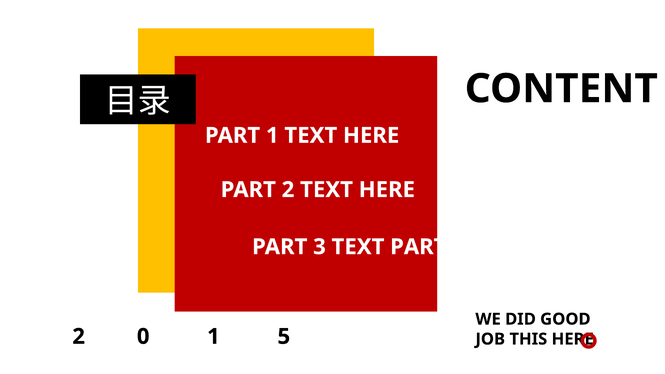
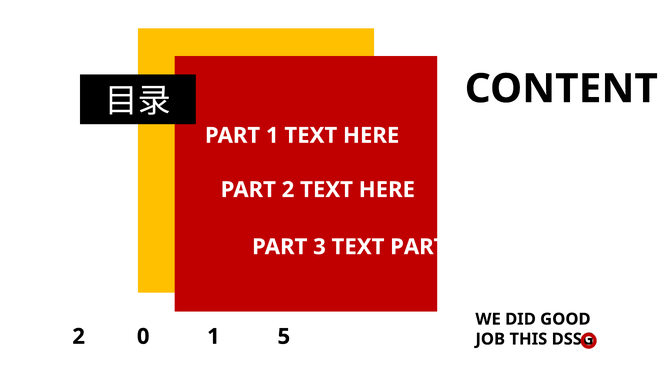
THIS HERE: HERE -> DSSG (573, 339)
